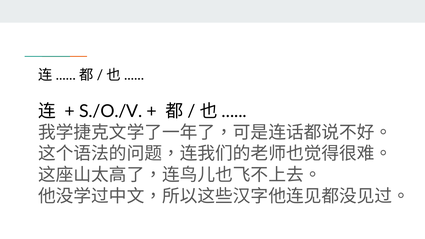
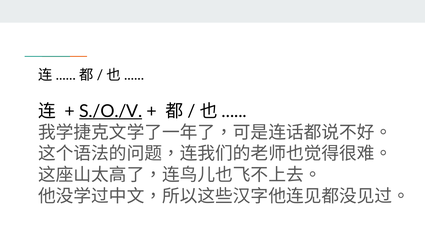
S./O./V underline: none -> present (111, 111)
